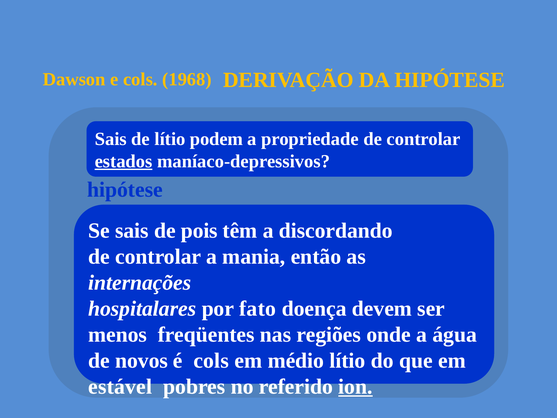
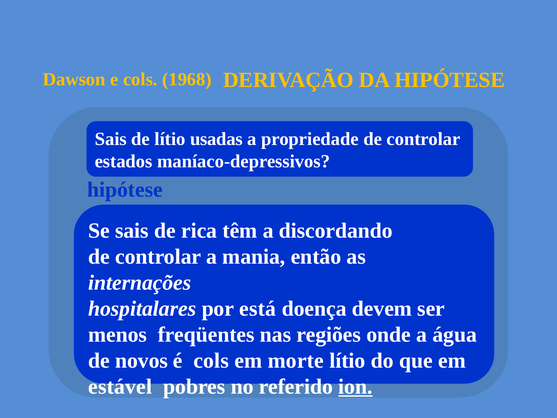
podem: podem -> usadas (216, 139)
estados underline: present -> none (124, 161)
pois: pois -> rica (199, 230)
fato: fato -> está (258, 308)
médio: médio -> morte (296, 361)
